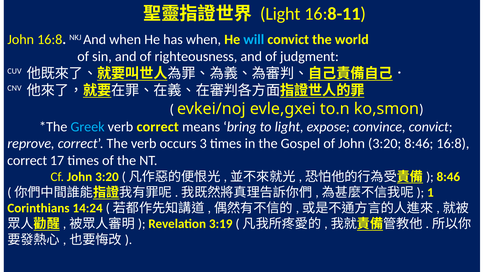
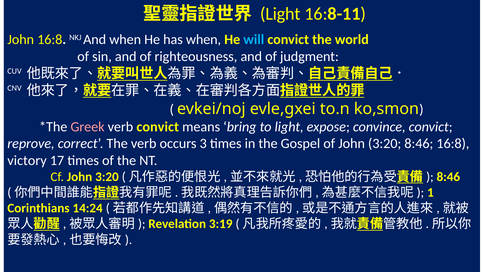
Greek colour: light blue -> pink (88, 127)
verb correct: correct -> convict (158, 127)
correct: correct -> victory (27, 160)
